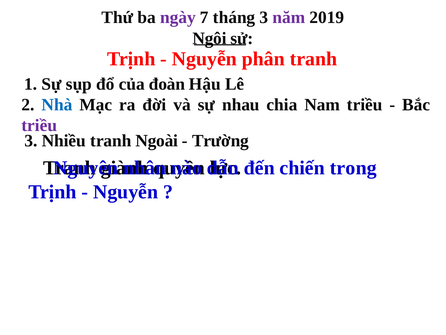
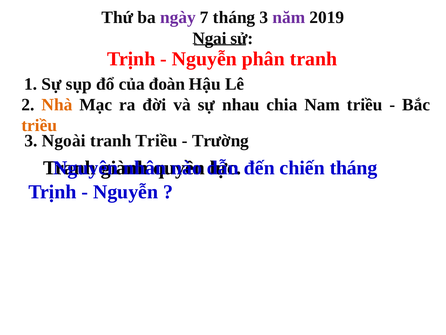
Ngôi: Ngôi -> Ngai (209, 38)
Nhà colour: blue -> orange (57, 104)
triều colour: purple -> orange (39, 125)
Nhiều: Nhiều -> Ngoài (64, 141)
tranh Ngoài: Ngoài -> Triều (157, 141)
chiến trong: trong -> tháng (354, 168)
